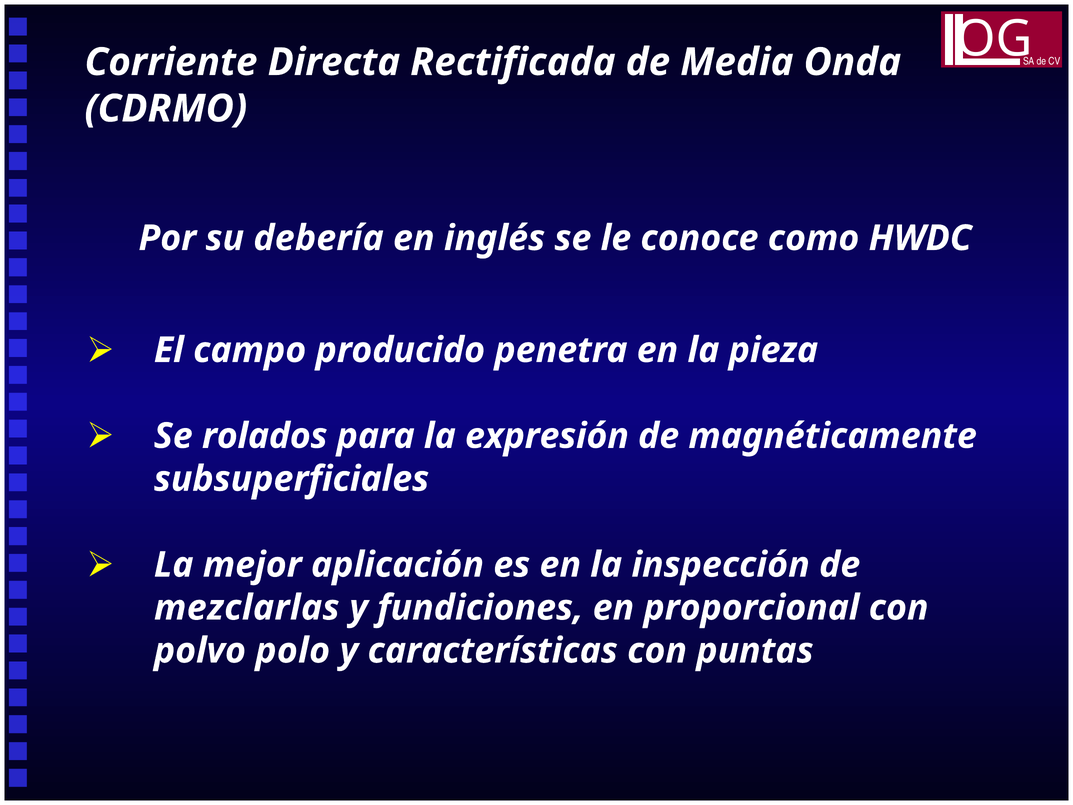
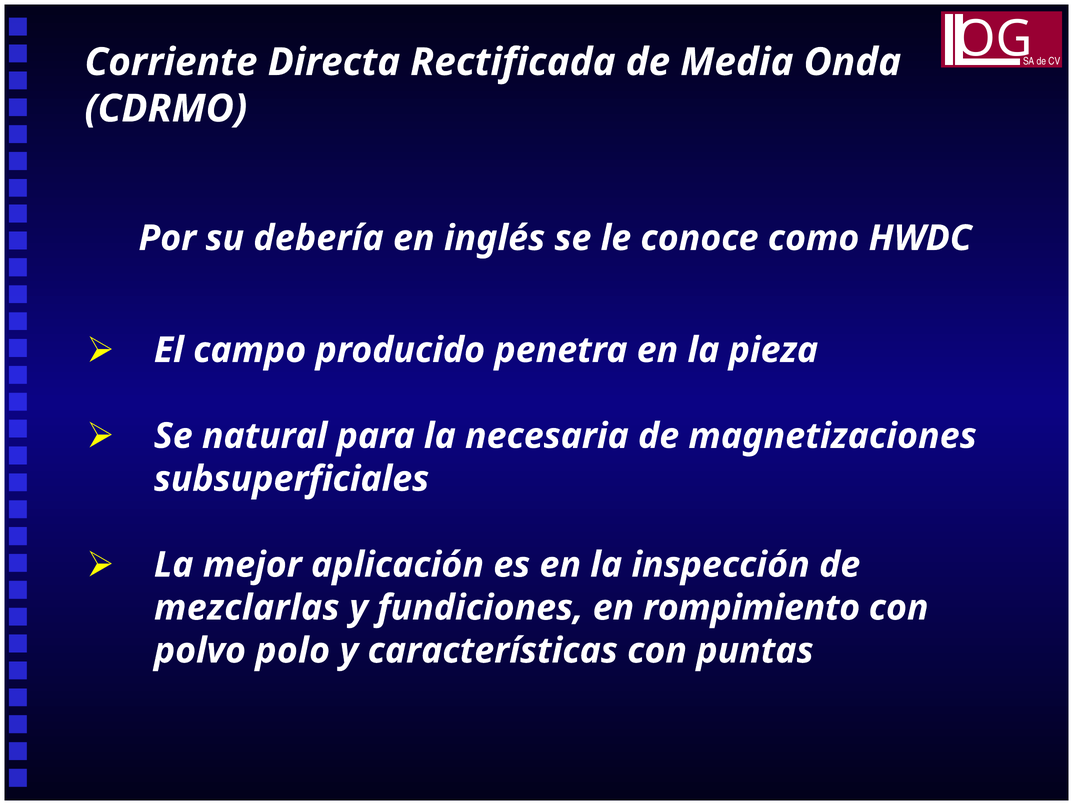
rolados: rolados -> natural (265, 436)
expresión: expresión -> necesaria (547, 436)
magnéticamente: magnéticamente -> magnetizaciones (833, 436)
proporcional: proporcional -> rompimiento (752, 608)
